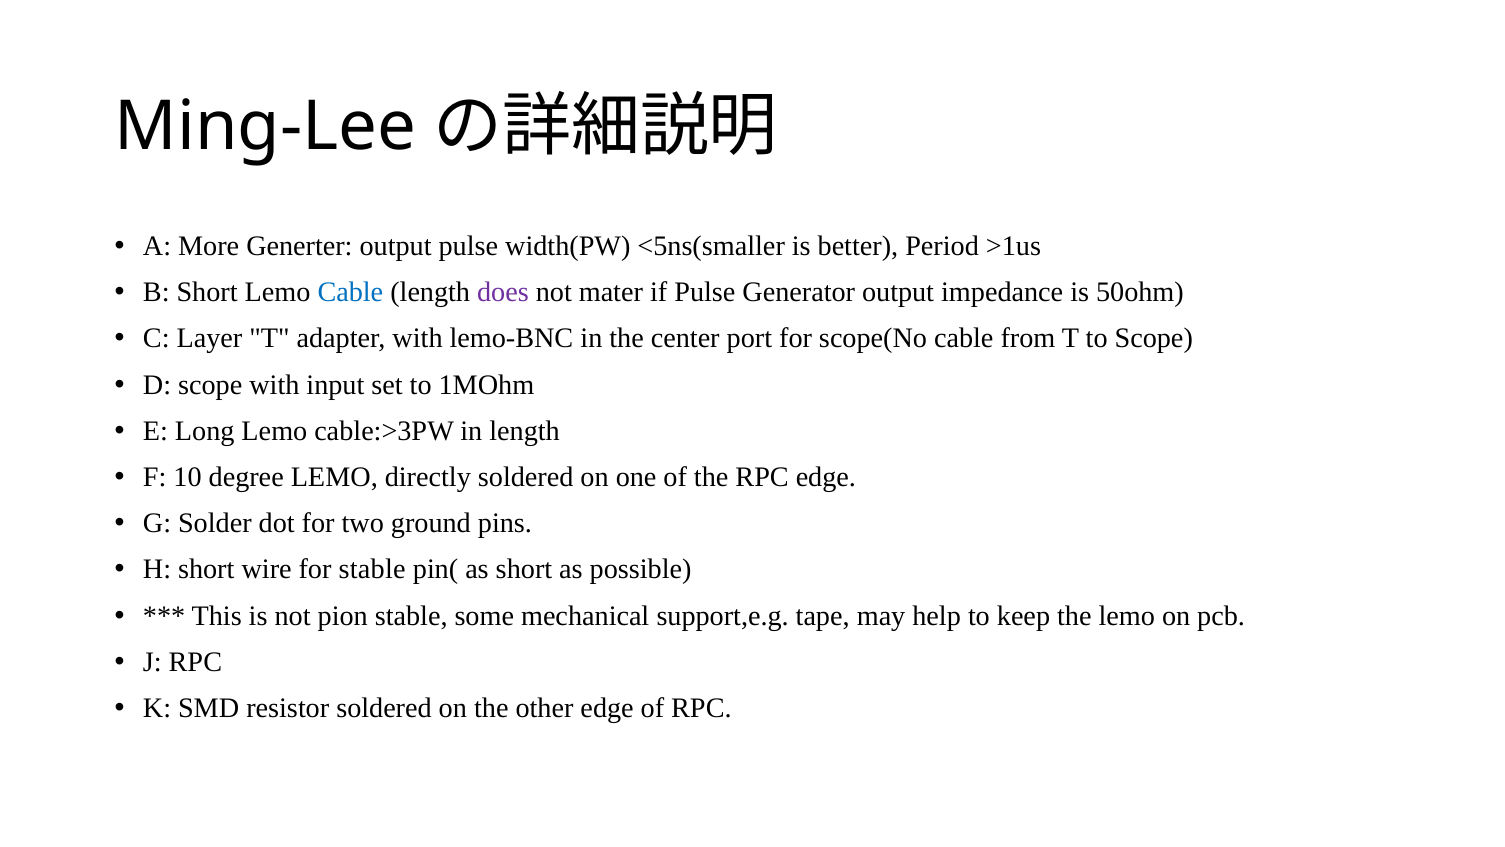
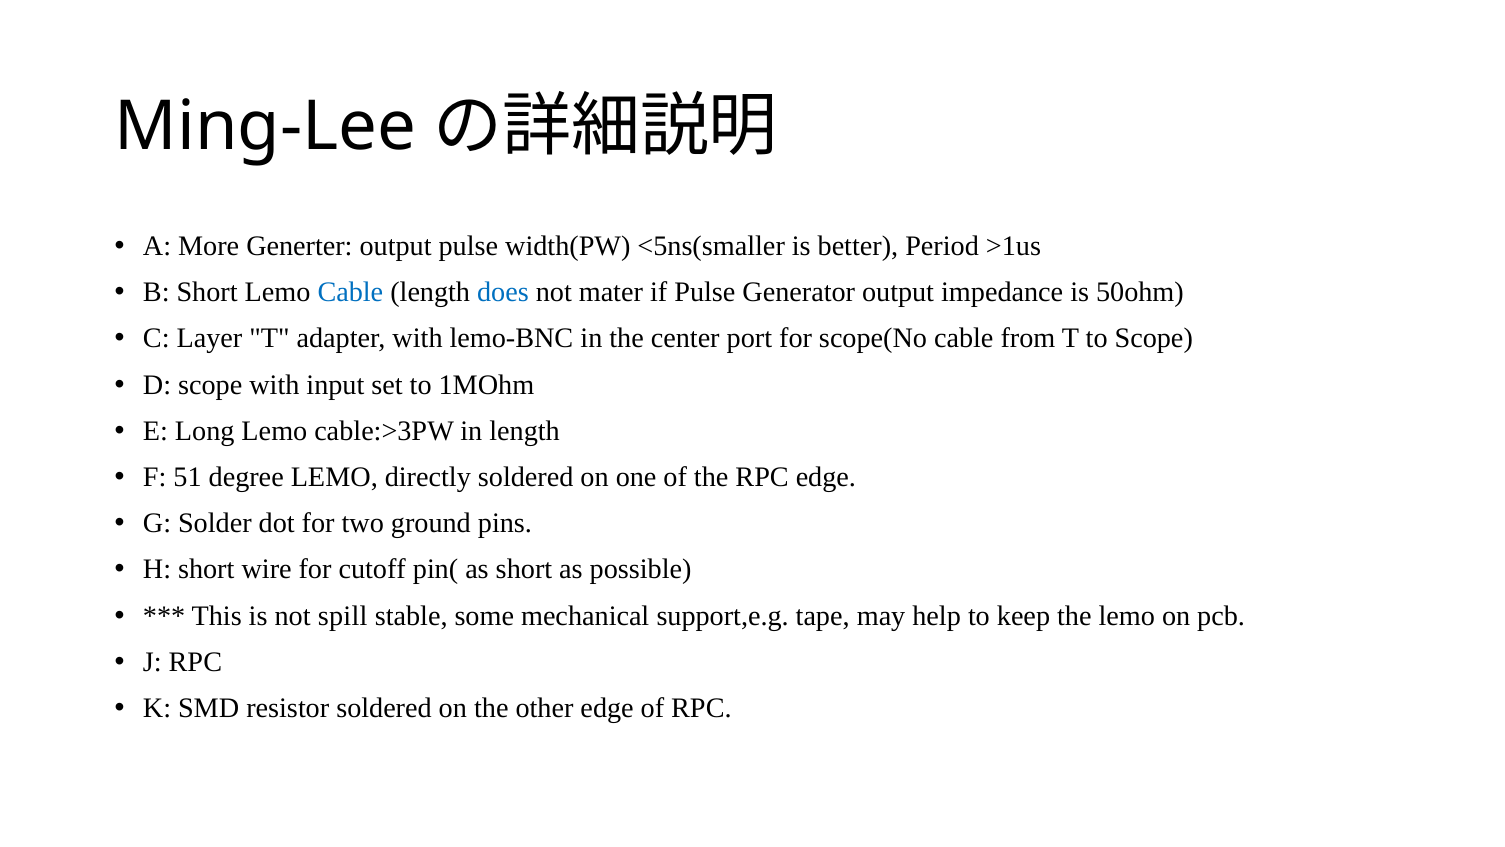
does colour: purple -> blue (503, 292)
10: 10 -> 51 (188, 477)
for stable: stable -> cutoff (372, 569)
pion: pion -> spill (343, 615)
